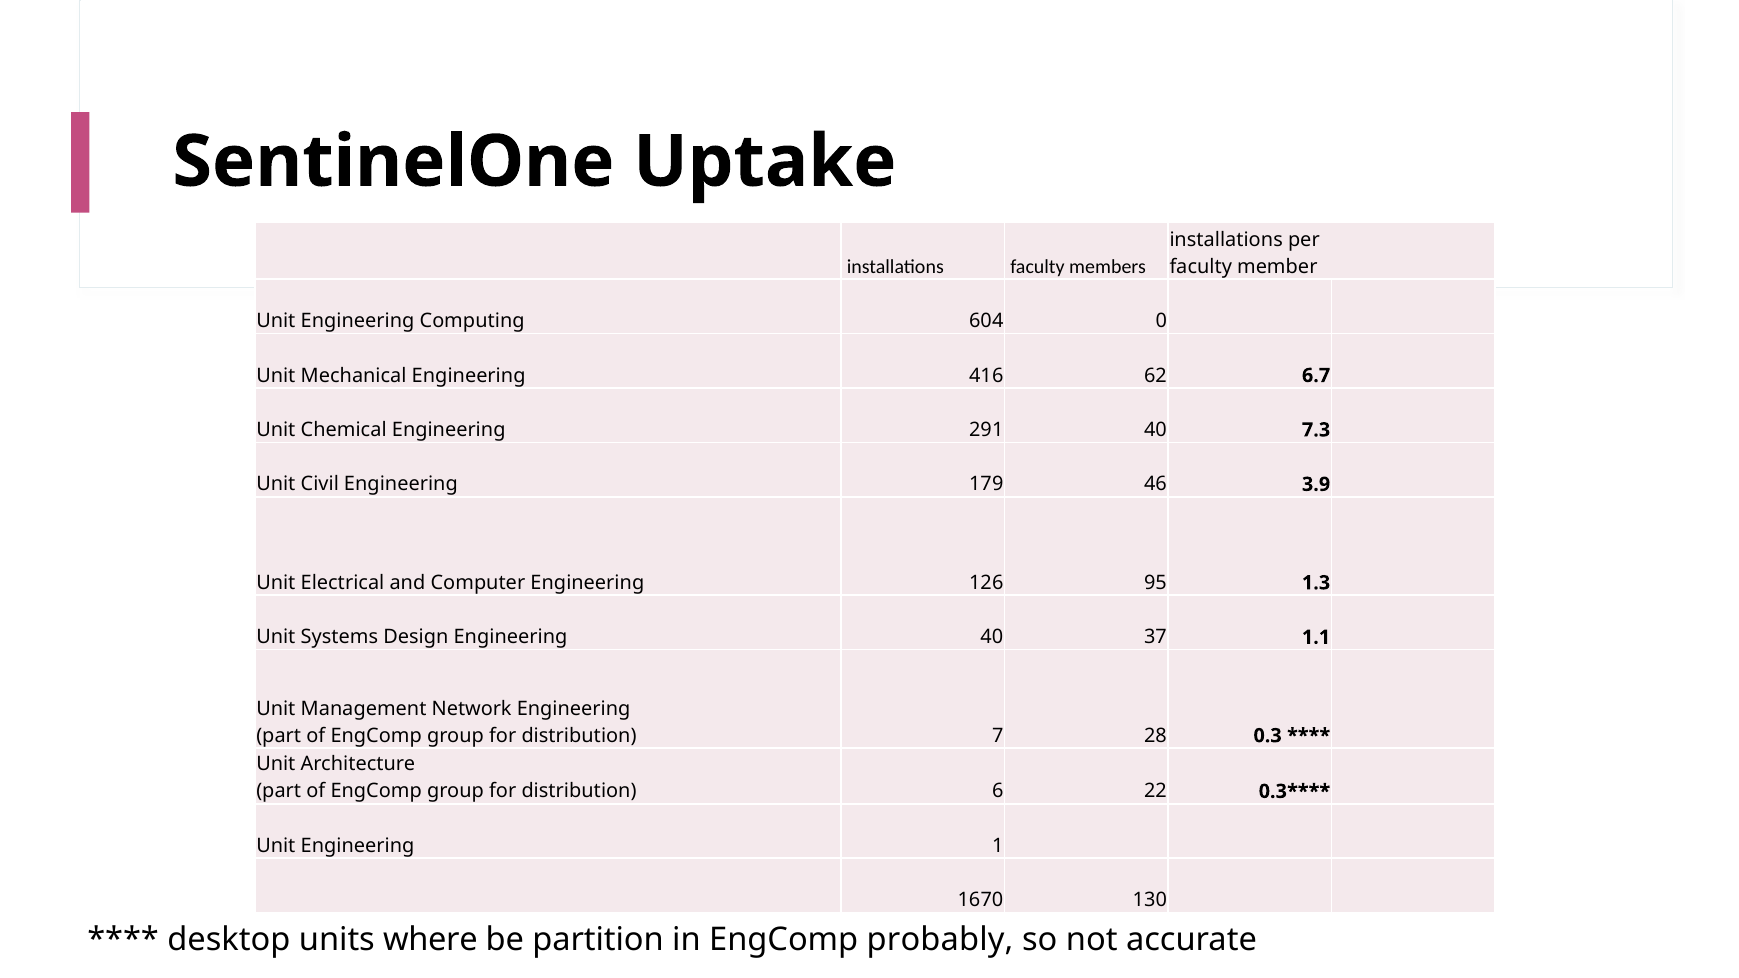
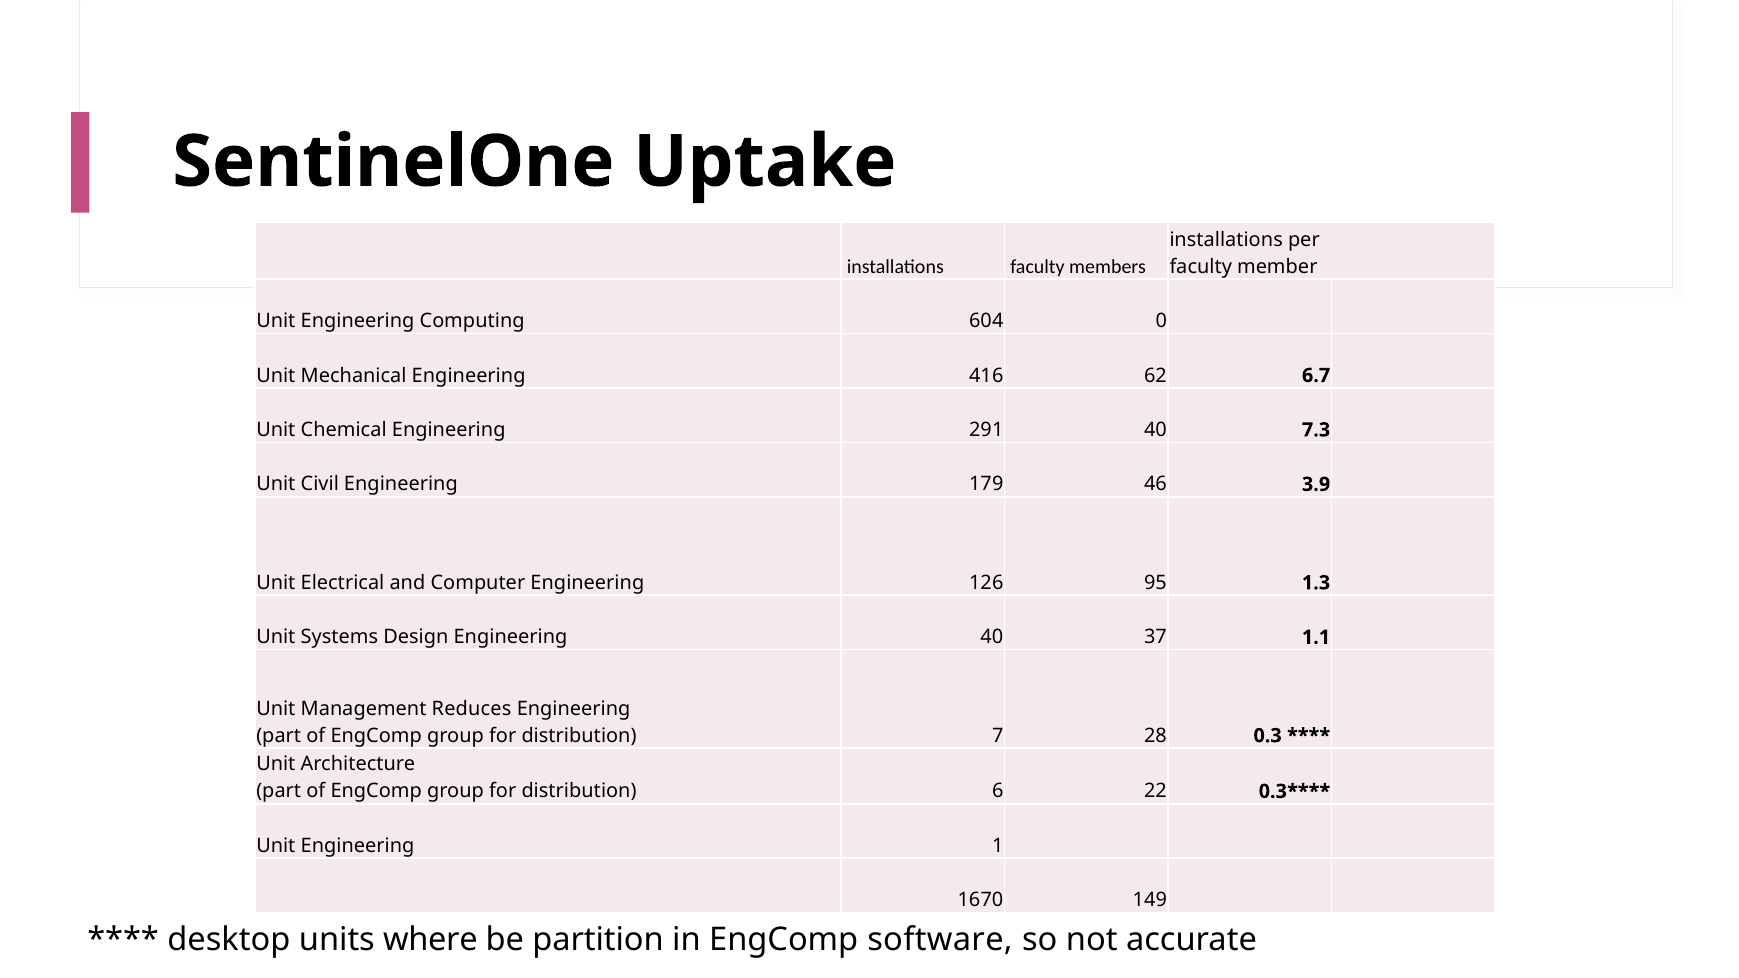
Network: Network -> Reduces (472, 709)
130: 130 -> 149 (1150, 900)
probably: probably -> software (940, 940)
